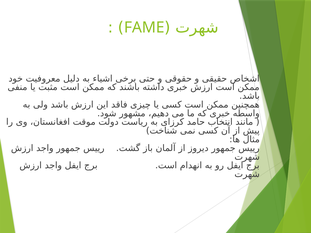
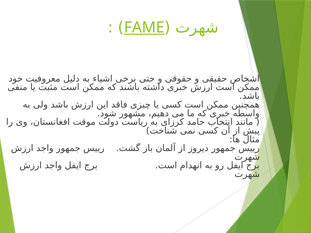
FAME underline: none -> present (144, 28)
